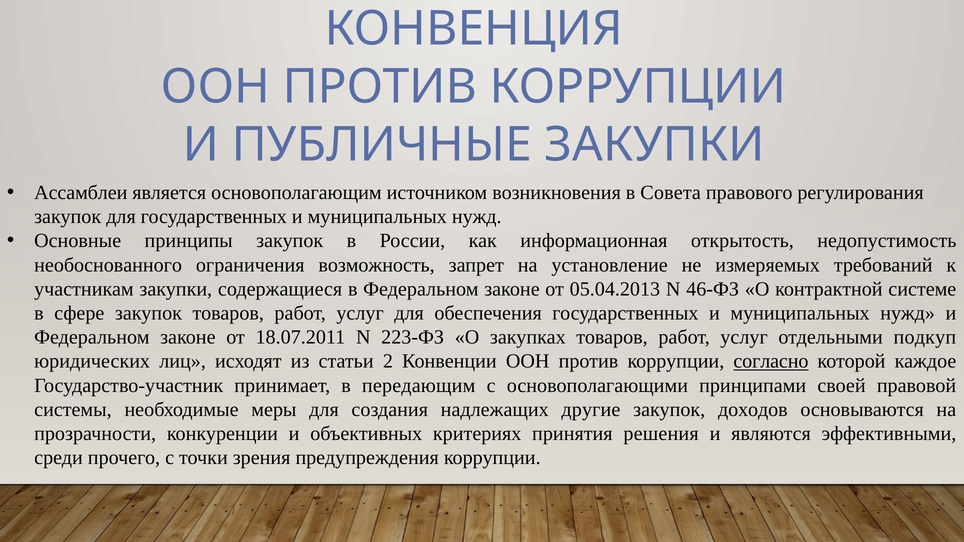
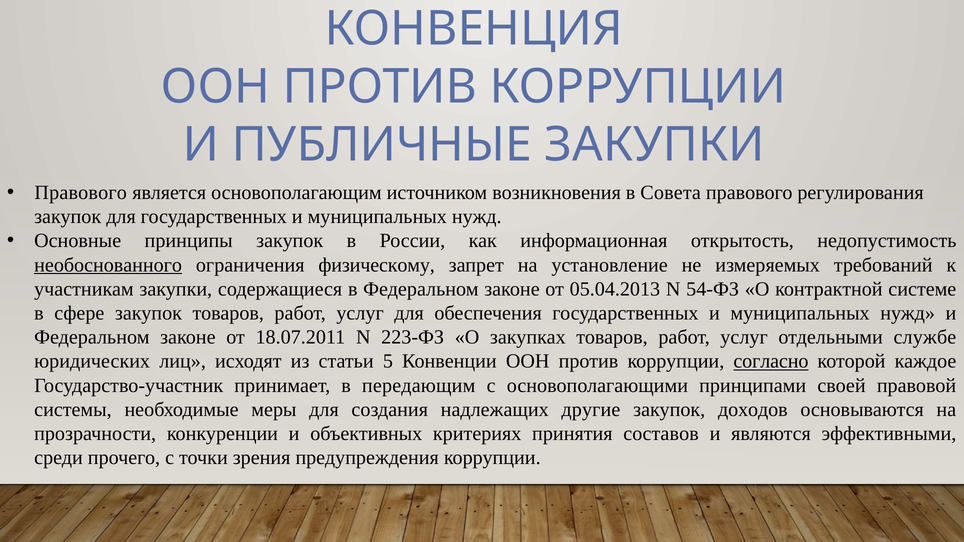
Ассамблеи: Ассамблеи -> Правового (81, 193)
необоснованного underline: none -> present (108, 265)
возможность: возможность -> физическому (377, 265)
46-ФЗ: 46-ФЗ -> 54-ФЗ (713, 289)
подкуп: подкуп -> службе (925, 337)
2: 2 -> 5 (388, 361)
решения: решения -> составов (661, 434)
